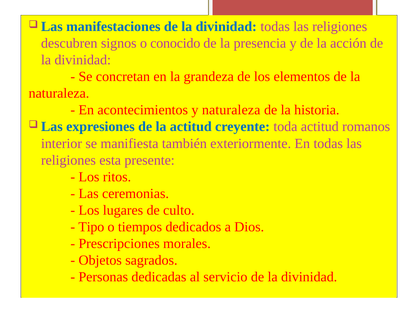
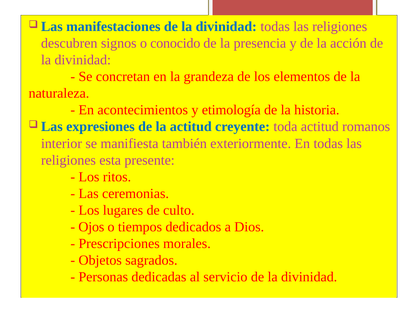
y naturaleza: naturaleza -> etimología (231, 110)
Tipo: Tipo -> Ojos (91, 227)
